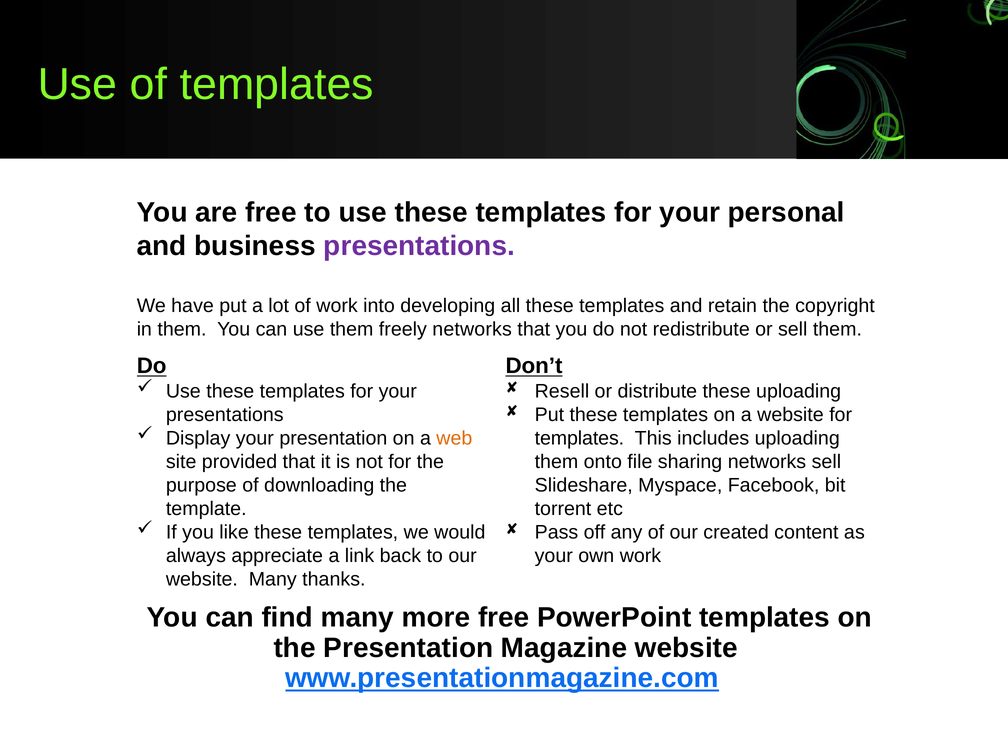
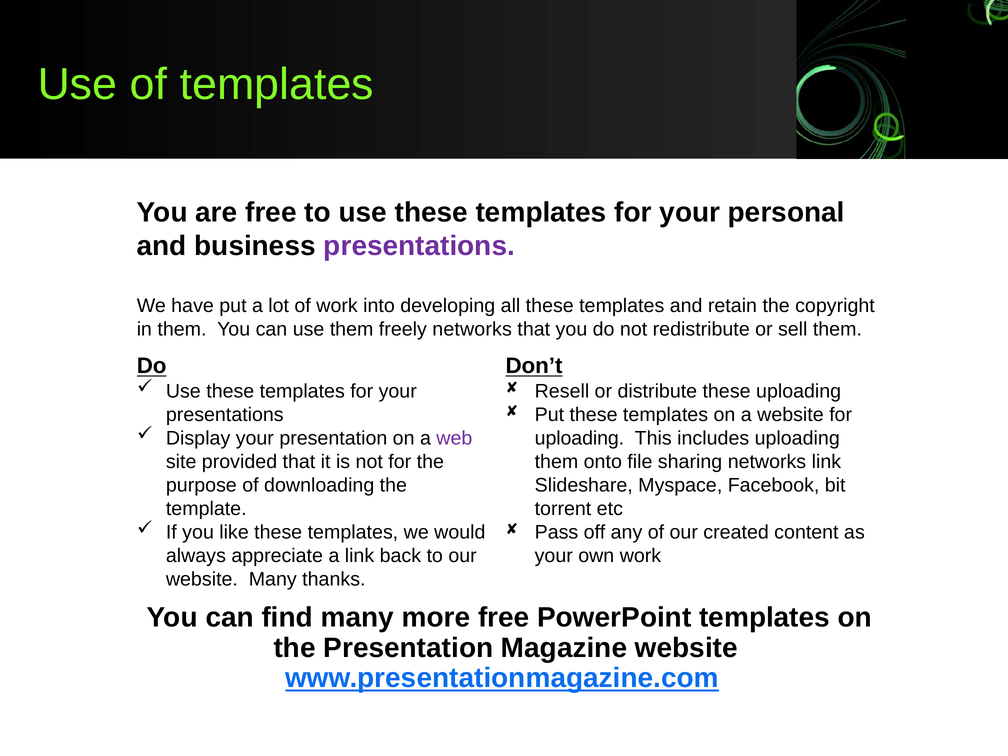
web colour: orange -> purple (454, 438)
templates: templates -> uploading (579, 438)
networks sell: sell -> link (826, 462)
